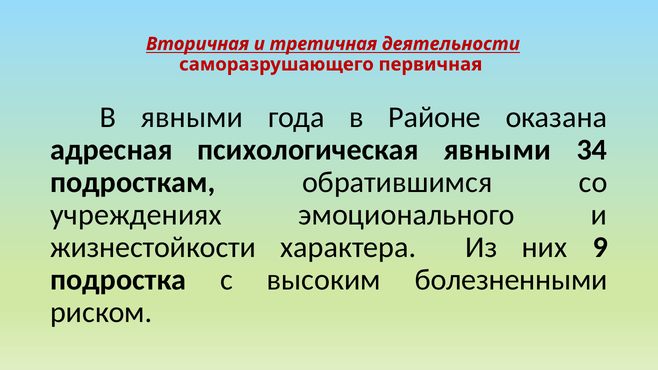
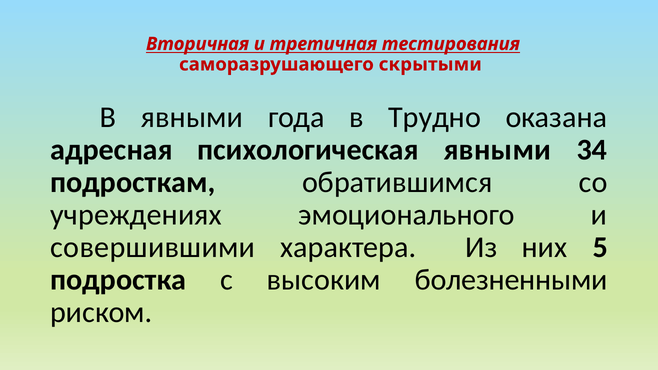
деятельности: деятельности -> тестирования (451, 44)
первичная: первичная -> скрытыми (430, 64)
Районе: Районе -> Трудно (435, 117)
жизнестойкости: жизнестойкости -> совершившими (153, 247)
9: 9 -> 5 (600, 247)
